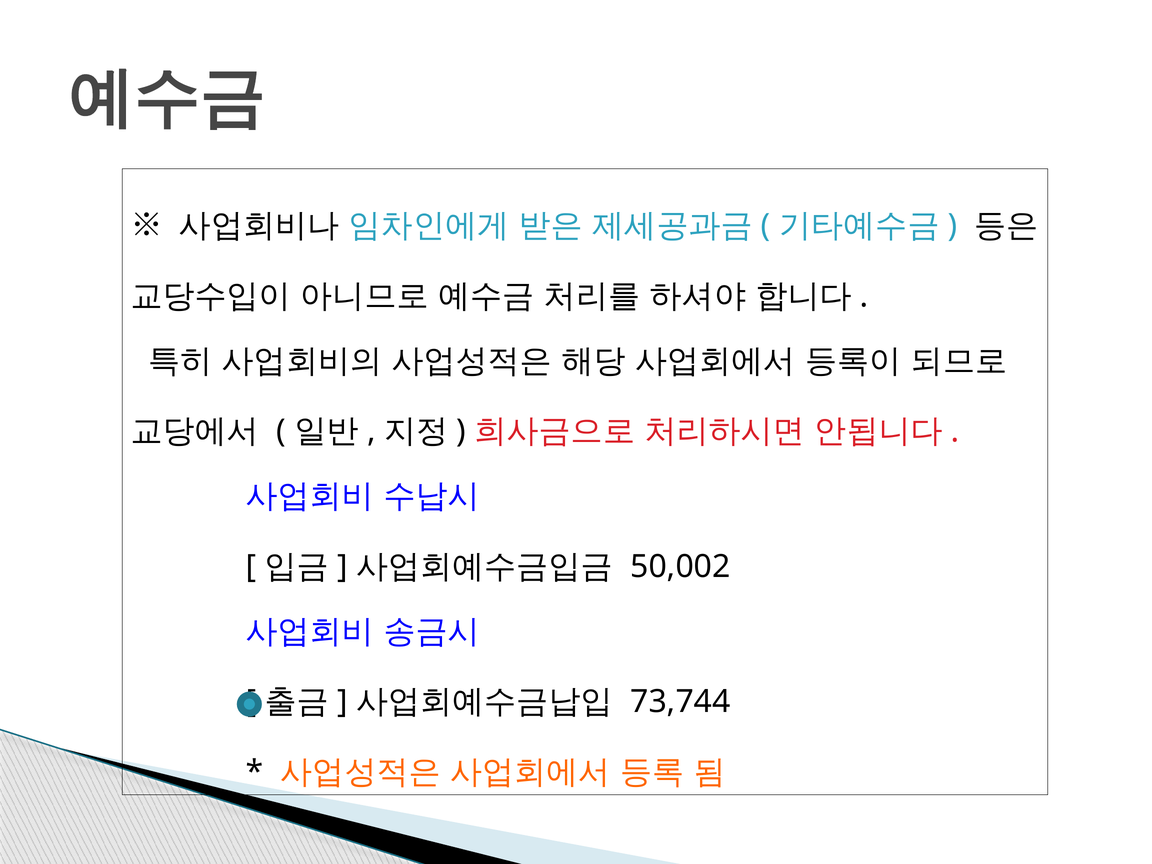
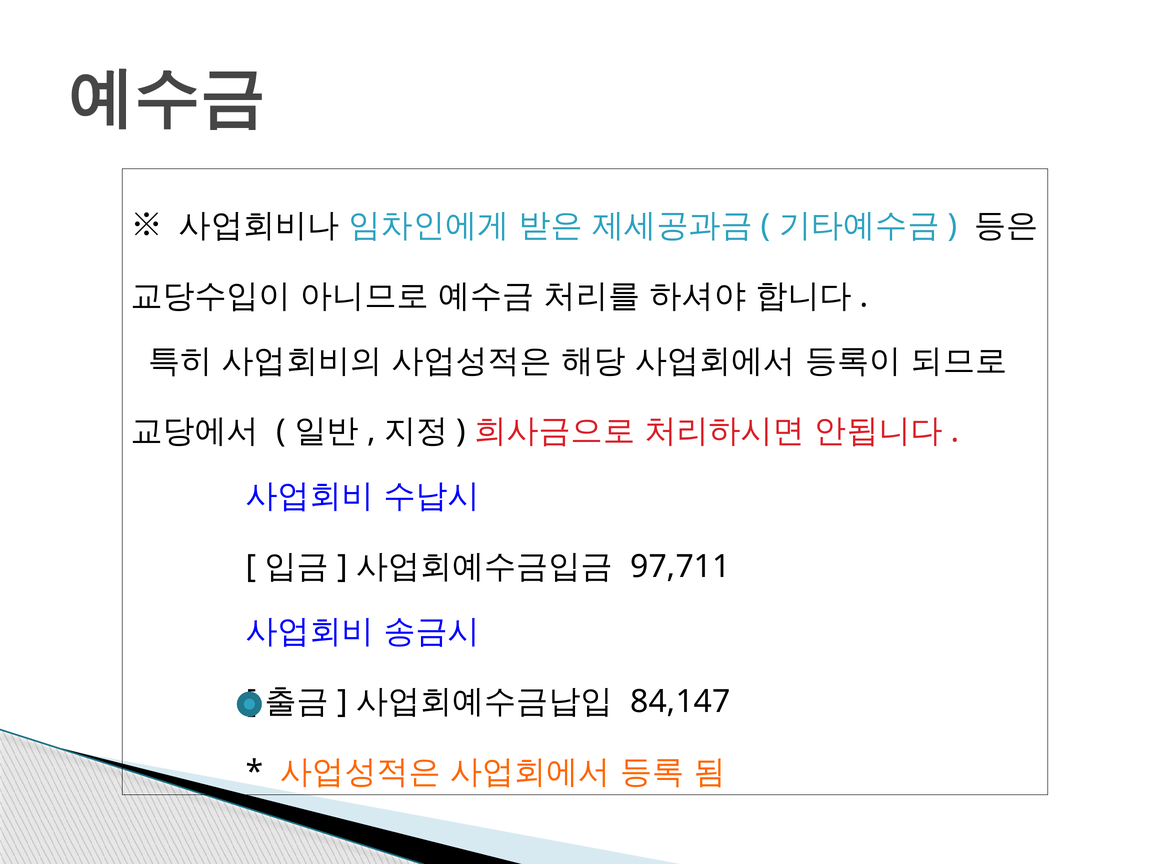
50,002: 50,002 -> 97,711 (680, 567)
73,744: 73,744 -> 84,147 (680, 702)
